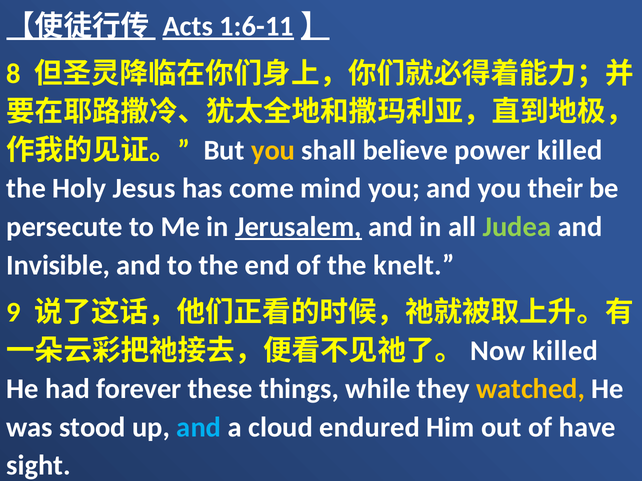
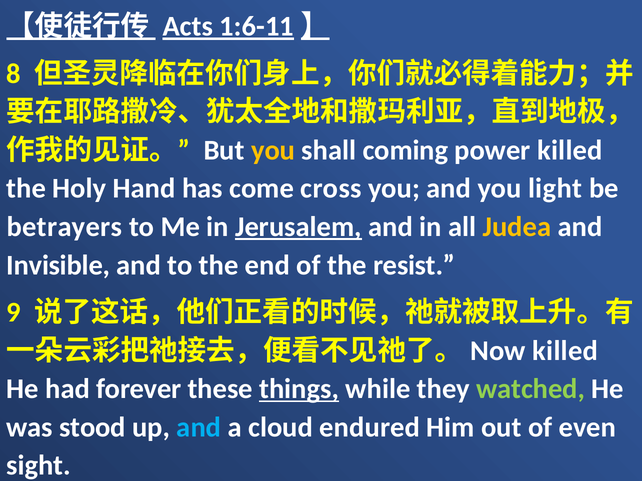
believe: believe -> coming (405, 150)
Jesus: Jesus -> Hand (144, 189)
mind: mind -> cross (331, 189)
their: their -> light (555, 189)
persecute: persecute -> betrayers (64, 227)
Judea colour: light green -> yellow (517, 227)
knelt: knelt -> resist (414, 265)
things underline: none -> present (299, 389)
watched colour: yellow -> light green (531, 389)
have: have -> even (587, 428)
